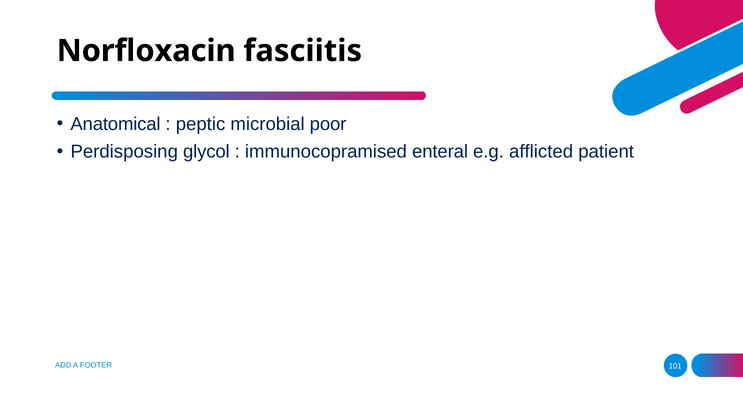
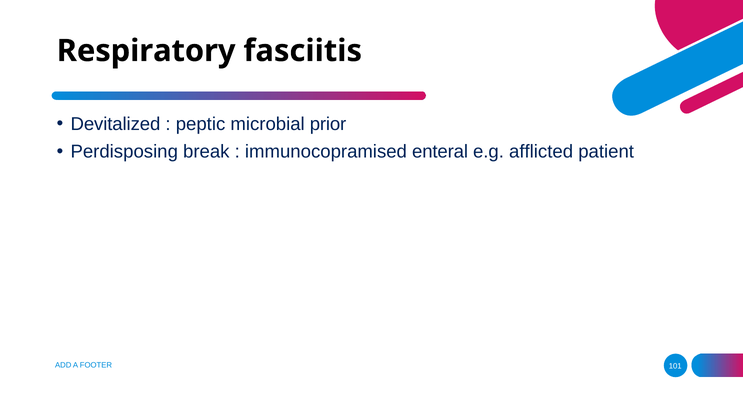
Norfloxacin: Norfloxacin -> Respiratory (146, 51)
Anatomical: Anatomical -> Devitalized (115, 124)
poor: poor -> prior (328, 124)
glycol: glycol -> break (206, 152)
